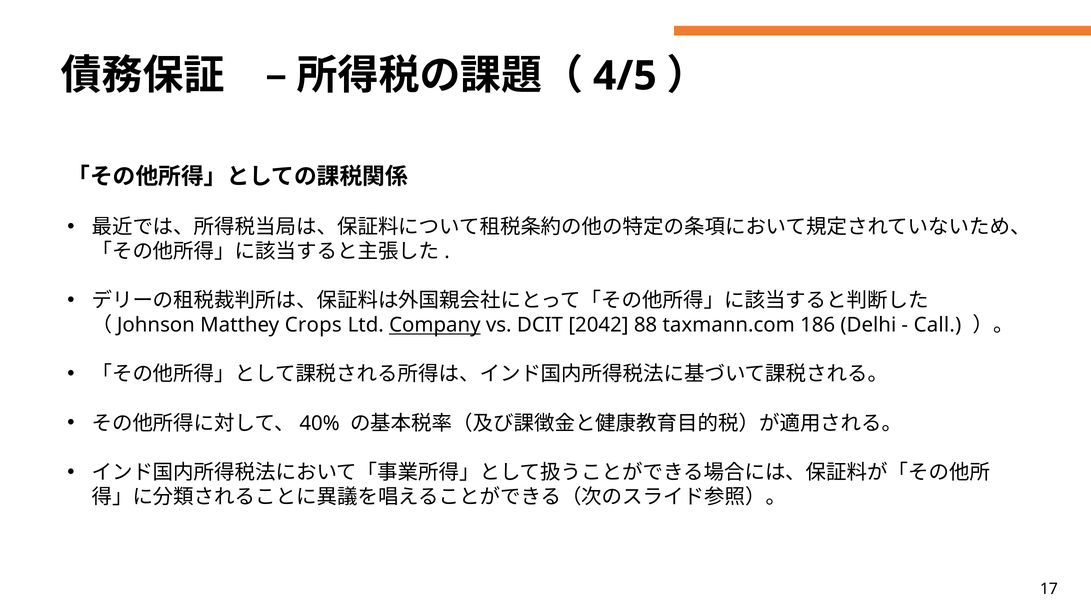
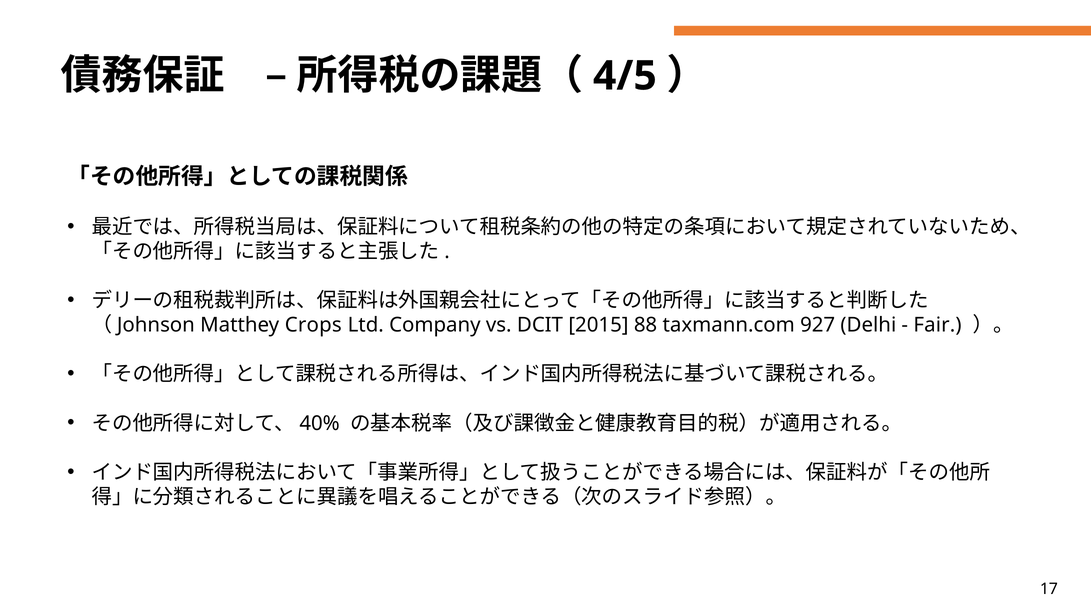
Company underline: present -> none (435, 325)
2042: 2042 -> 2015 (598, 325)
186: 186 -> 927 (818, 325)
Call: Call -> Fair (938, 325)
